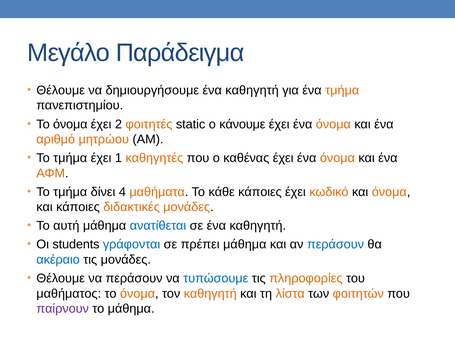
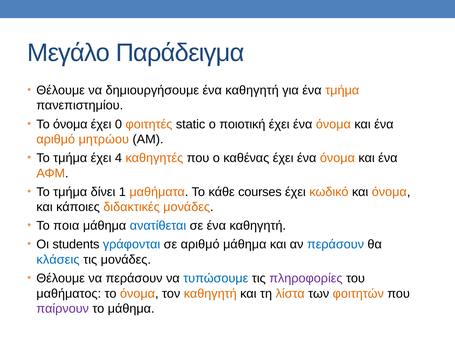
2: 2 -> 0 (118, 124)
κάνουμε: κάνουμε -> ποιοτική (242, 124)
1: 1 -> 4 (118, 158)
4: 4 -> 1 (122, 192)
κάθε κάποιες: κάποιες -> courses (260, 192)
αυτή: αυτή -> ποια (66, 226)
σε πρέπει: πρέπει -> αριθμό (200, 245)
ακέραιο: ακέραιο -> κλάσεις (58, 260)
πληροφορίες colour: orange -> purple (306, 279)
